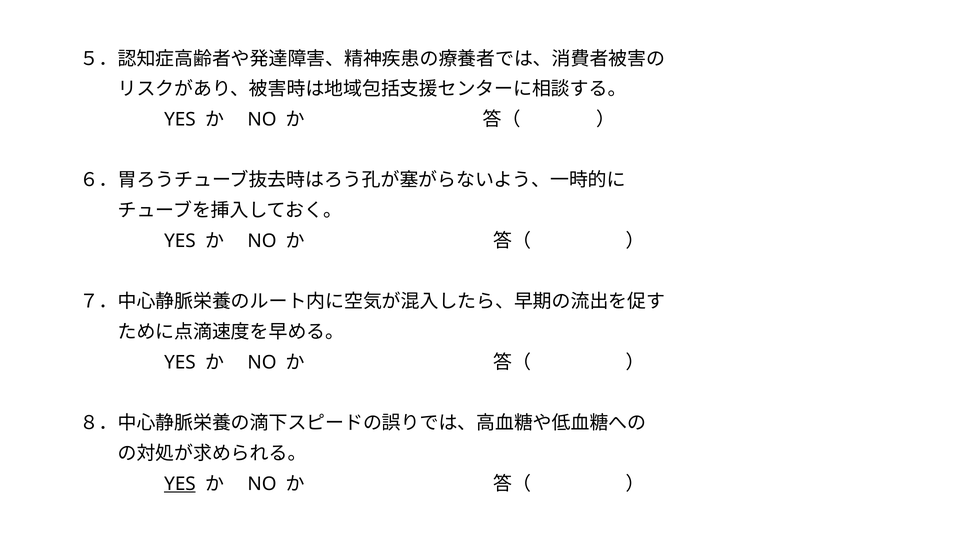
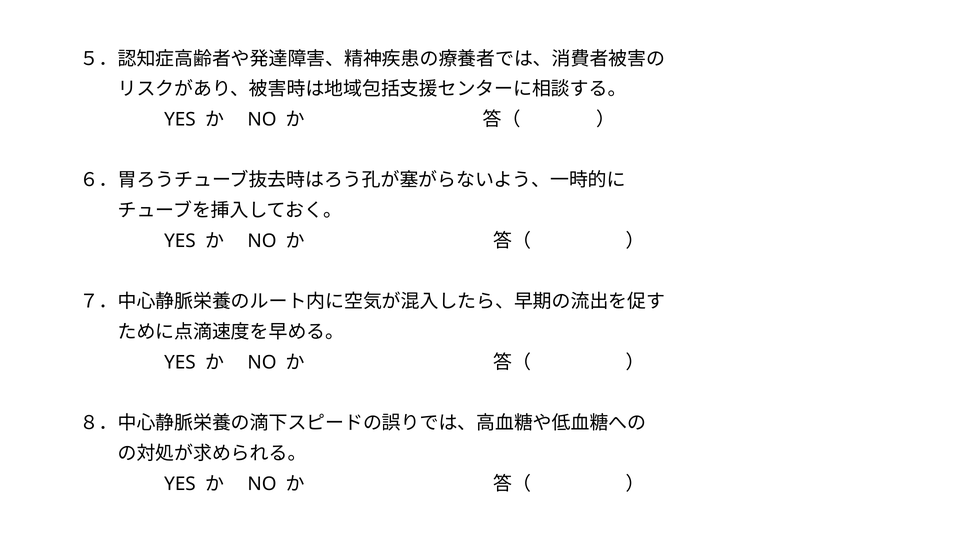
YES underline: present -> none (180, 484)
